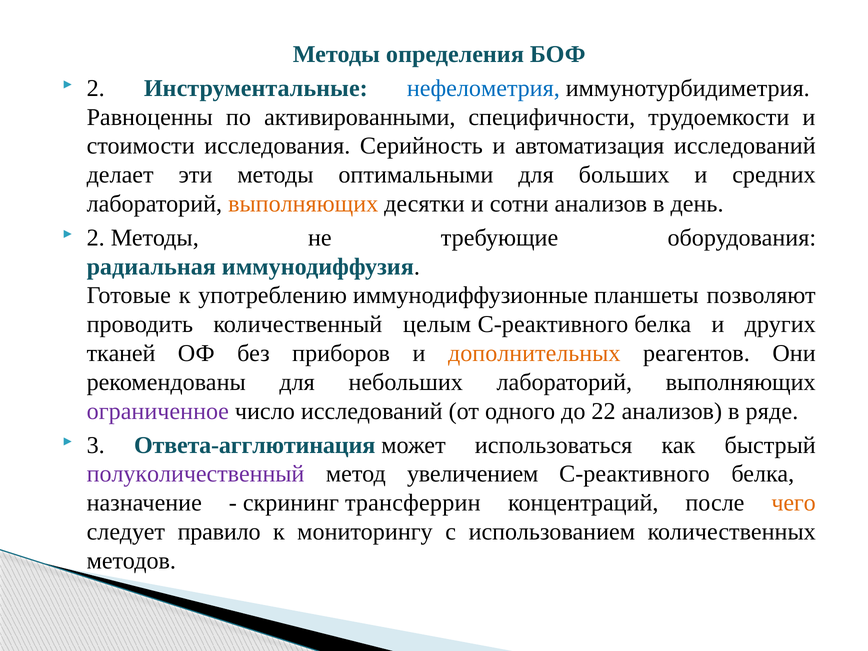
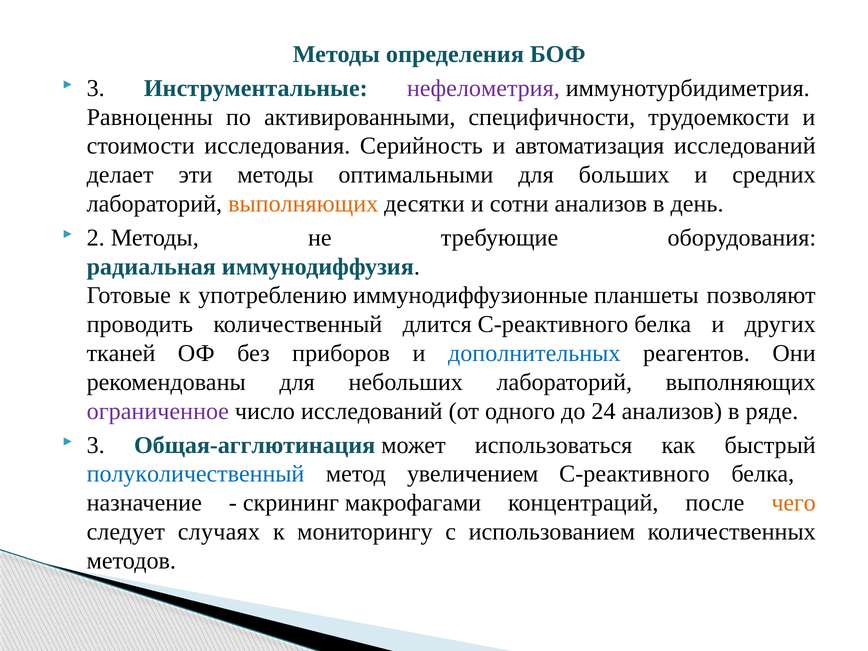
2: 2 -> 3 (96, 88)
нефелометрия colour: blue -> purple (483, 88)
целым: целым -> длится (437, 324)
дополнительных colour: orange -> blue (534, 353)
22: 22 -> 24 (604, 411)
Ответа-агглютинация: Ответа-агглютинация -> Общая-агглютинация (255, 445)
полуколичественный colour: purple -> blue (196, 474)
трансферрин: трансферрин -> макрофагами (413, 503)
правило: правило -> случаях (219, 532)
